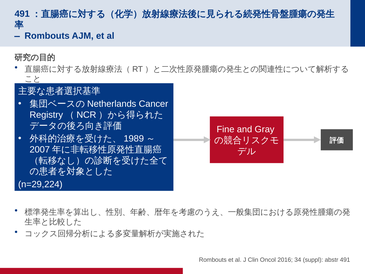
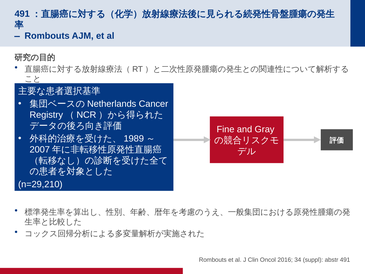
n=29,224: n=29,224 -> n=29,210 (40, 184)
